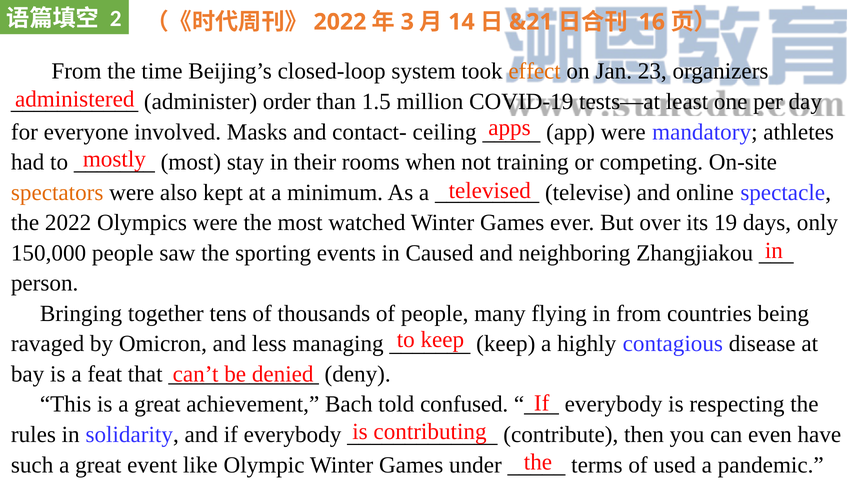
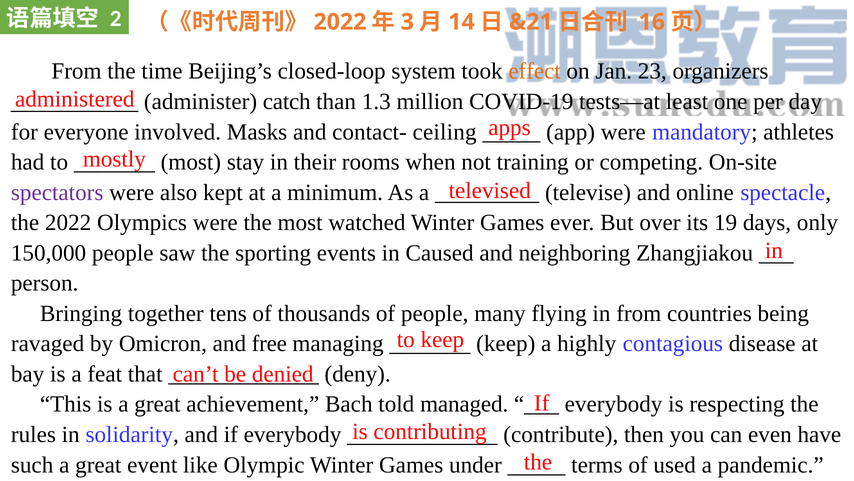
order: order -> catch (287, 101)
1.5: 1.5 -> 1.3 (376, 101)
spectators colour: orange -> purple (57, 192)
less: less -> free (269, 343)
confused: confused -> managed (464, 404)
